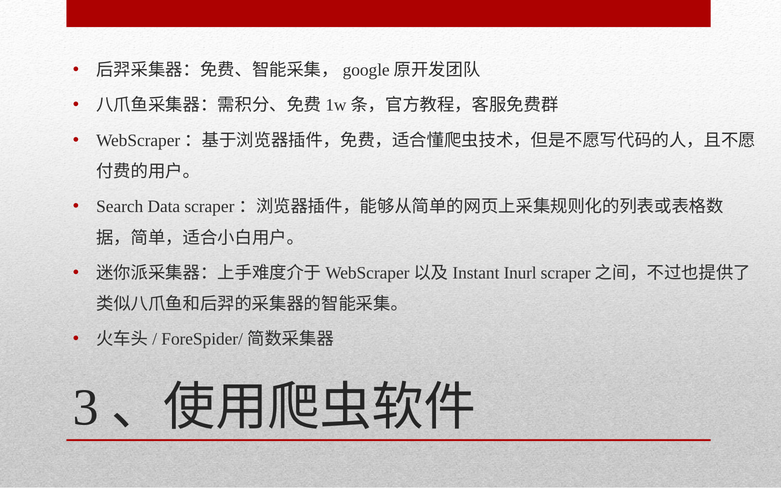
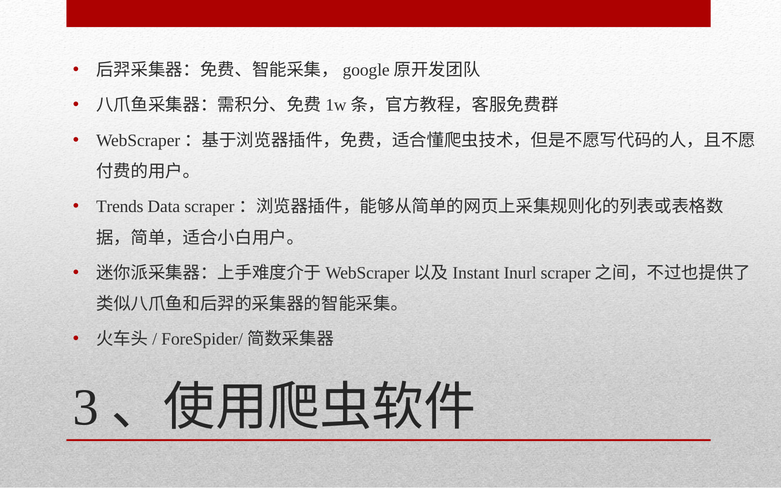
Search: Search -> Trends (120, 207)
